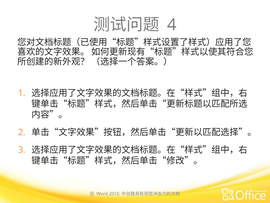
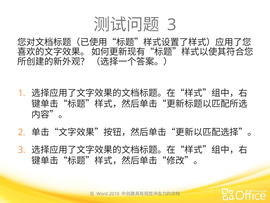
4: 4 -> 3 (172, 25)
